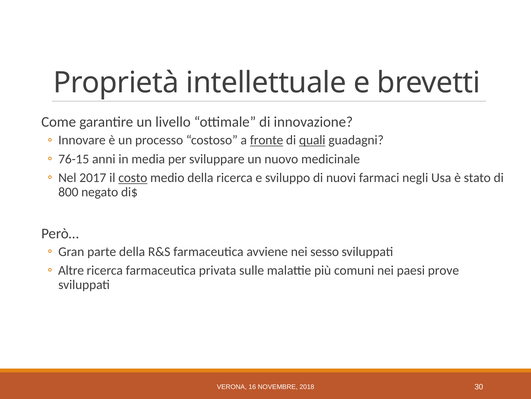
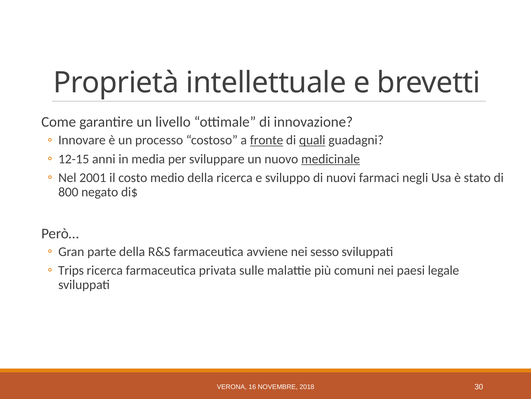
76-15: 76-15 -> 12-15 (74, 159)
medicinale underline: none -> present (331, 159)
2017: 2017 -> 2001 (93, 178)
costo underline: present -> none (133, 178)
Altre: Altre -> Trips (71, 270)
prove: prove -> legale (444, 270)
